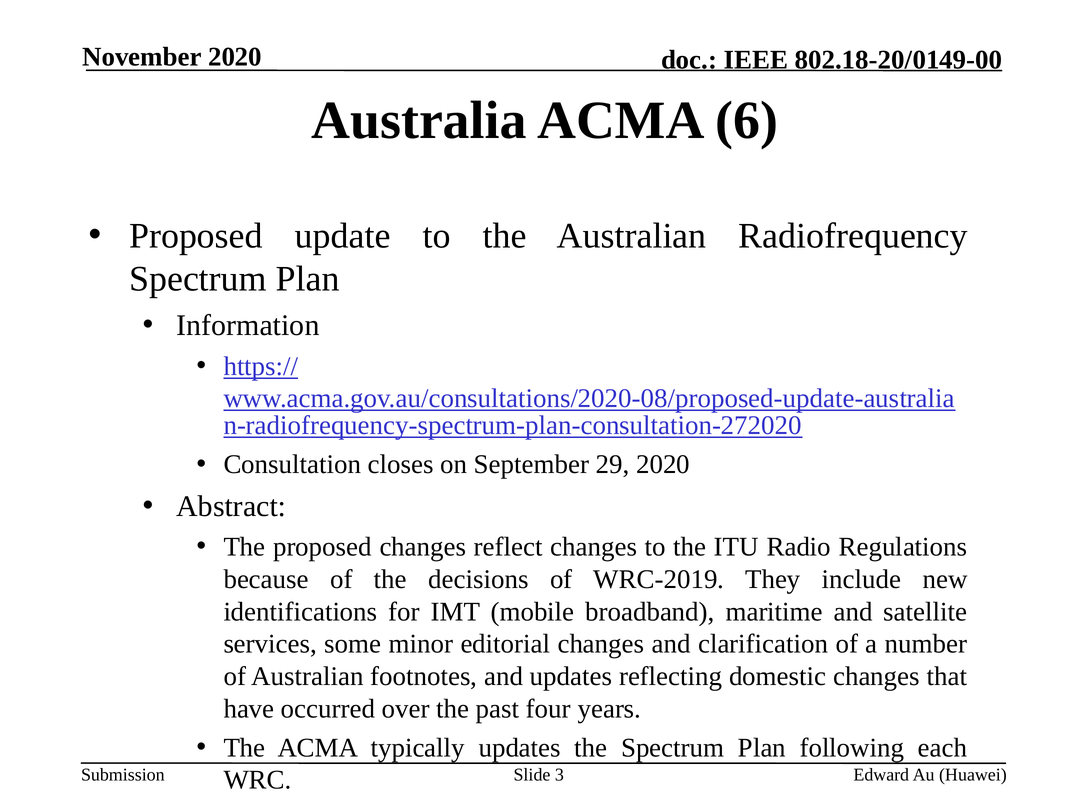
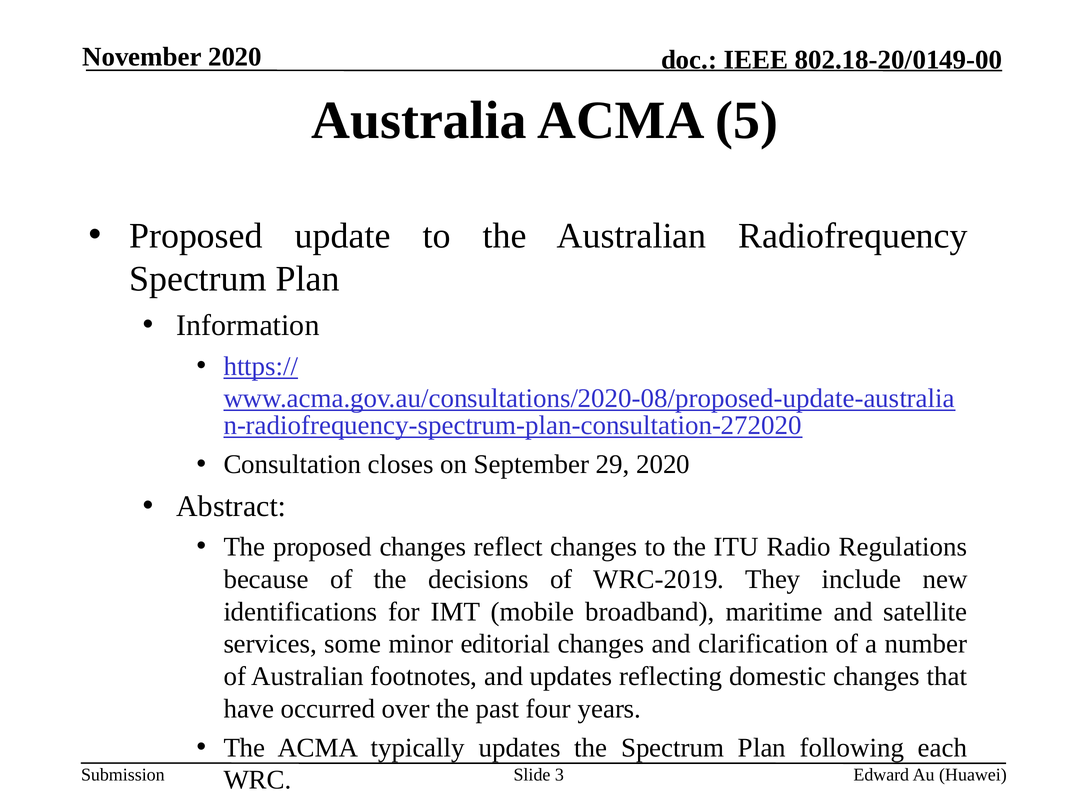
6: 6 -> 5 (747, 121)
